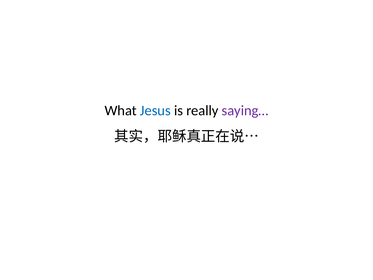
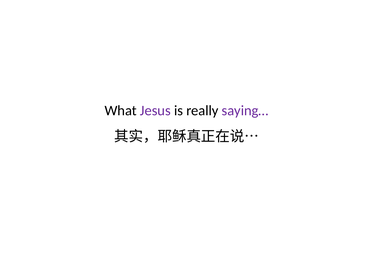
Jesus colour: blue -> purple (155, 110)
